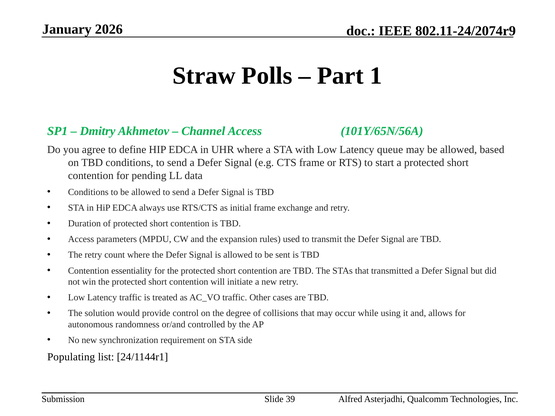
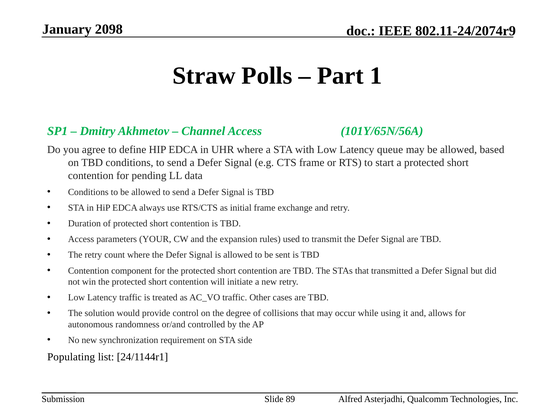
2026: 2026 -> 2098 (109, 29)
MPDU: MPDU -> YOUR (155, 239)
essentiality: essentiality -> component (132, 271)
39: 39 -> 89 (290, 399)
